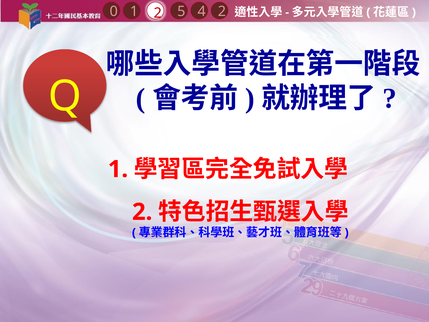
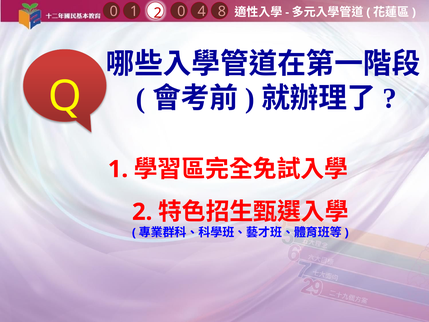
4 2: 2 -> 8 (222, 12)
2 5: 5 -> 0 (181, 12)
